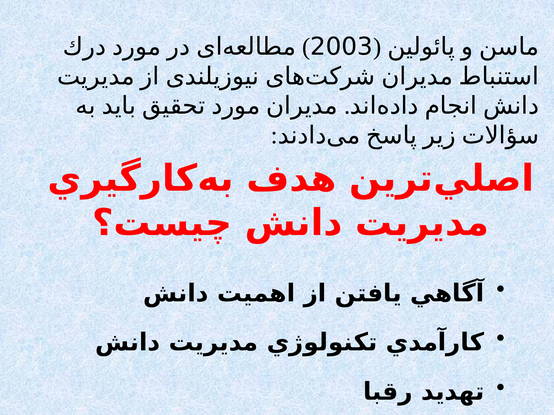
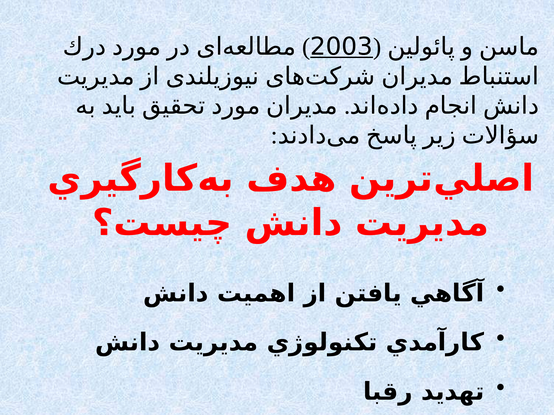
2003 underline: none -> present (342, 47)
